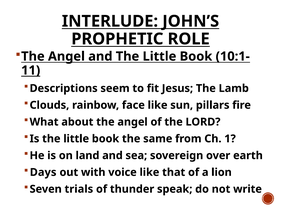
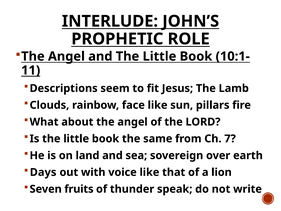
1: 1 -> 7 (230, 139)
trials: trials -> fruits (79, 189)
